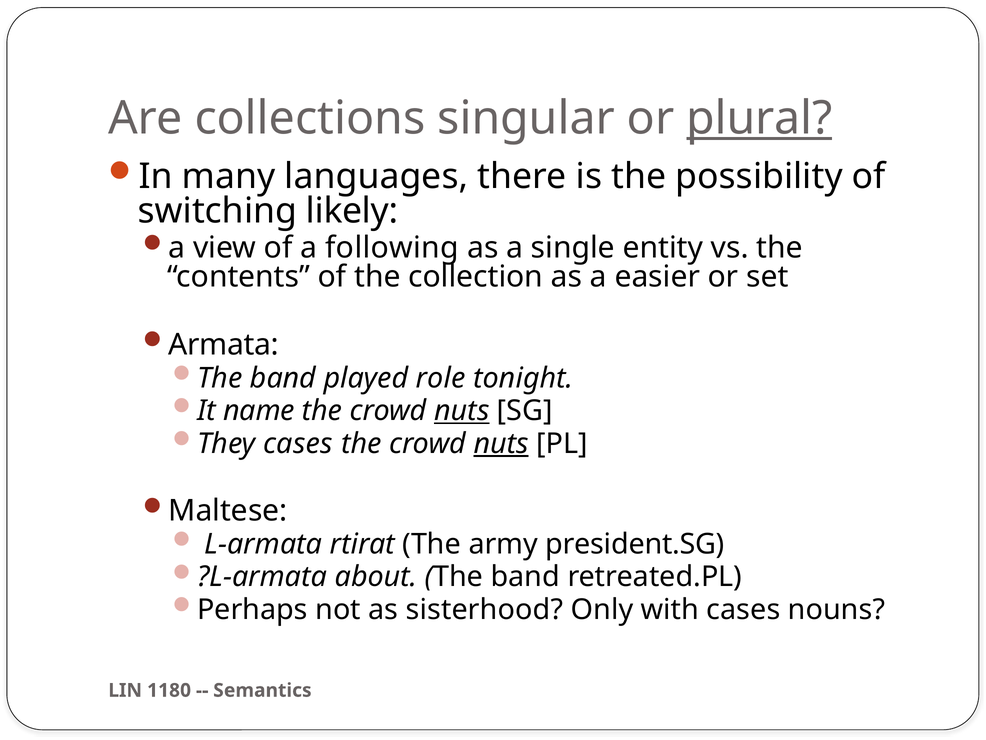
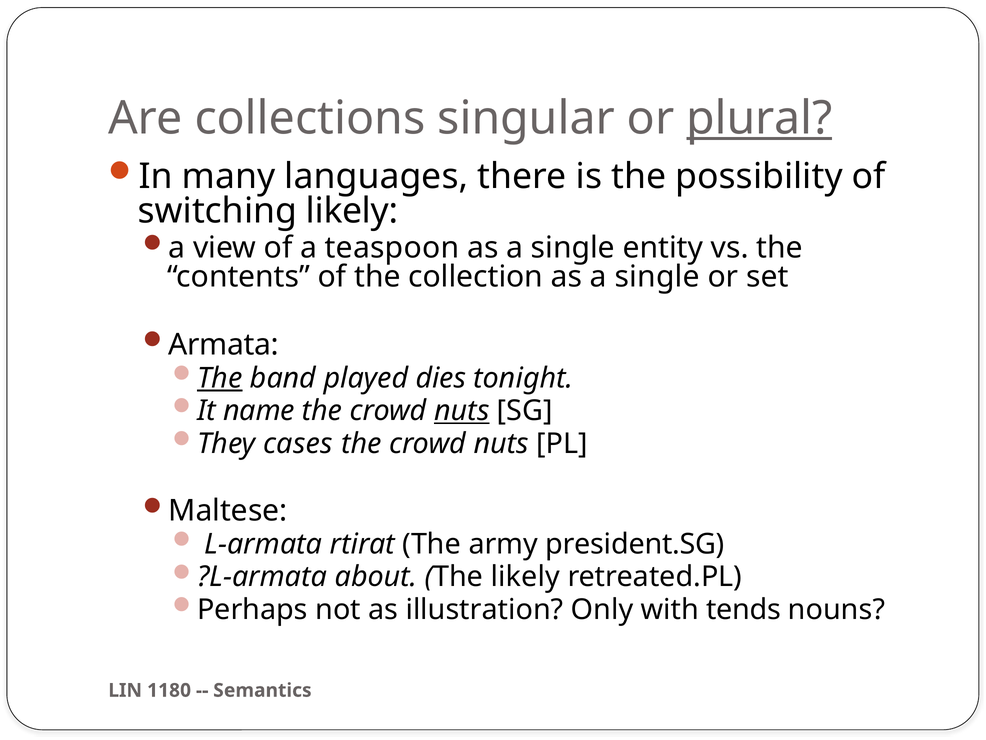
following: following -> teaspoon (392, 248)
collection as a easier: easier -> single (657, 277)
The underline: none -> present (220, 378)
role: role -> dies (441, 378)
nuts underline: present -> none (501, 443)
band: band -> likely (525, 577)
sisterhood: sisterhood -> illustration (485, 609)
with cases: cases -> tends (744, 609)
